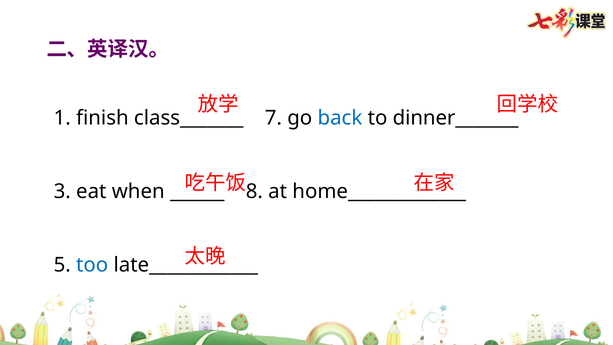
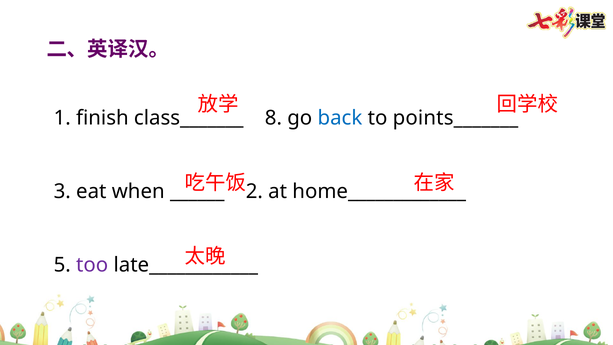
7: 7 -> 8 (273, 118)
dinner_______: dinner_______ -> points_______ (455, 118)
8: 8 -> 2 (254, 191)
too colour: blue -> purple (92, 265)
